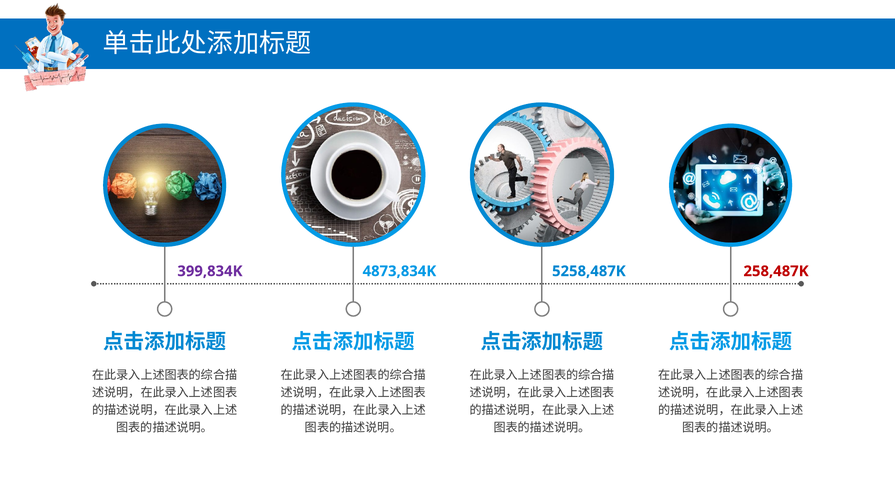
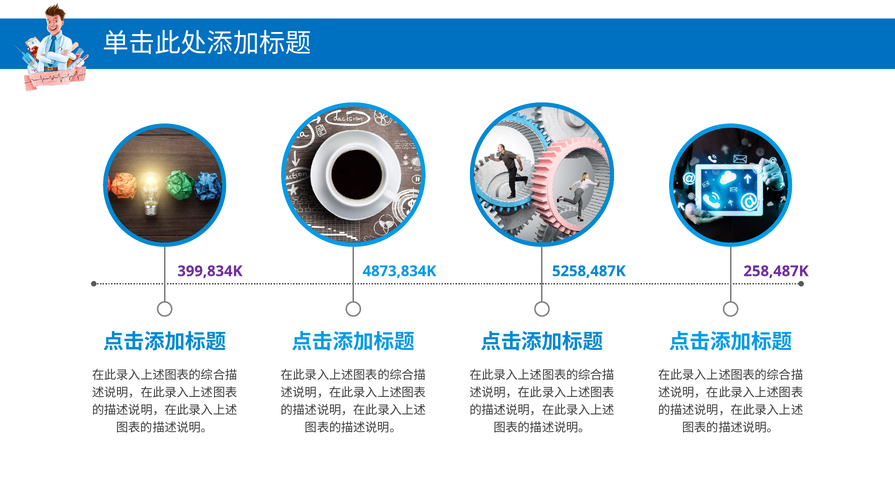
258,487K colour: red -> purple (776, 271)
